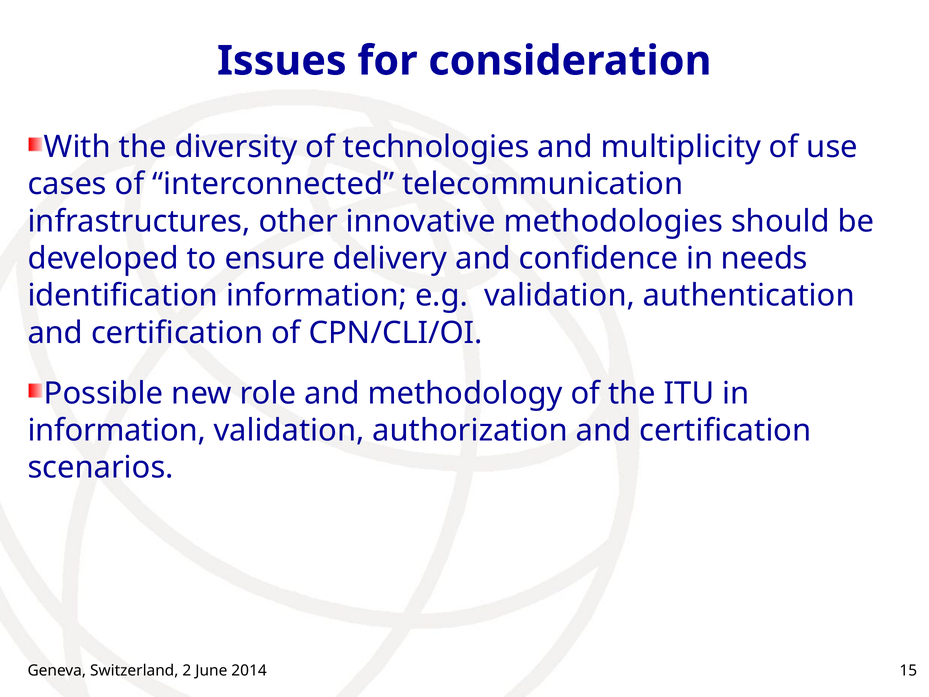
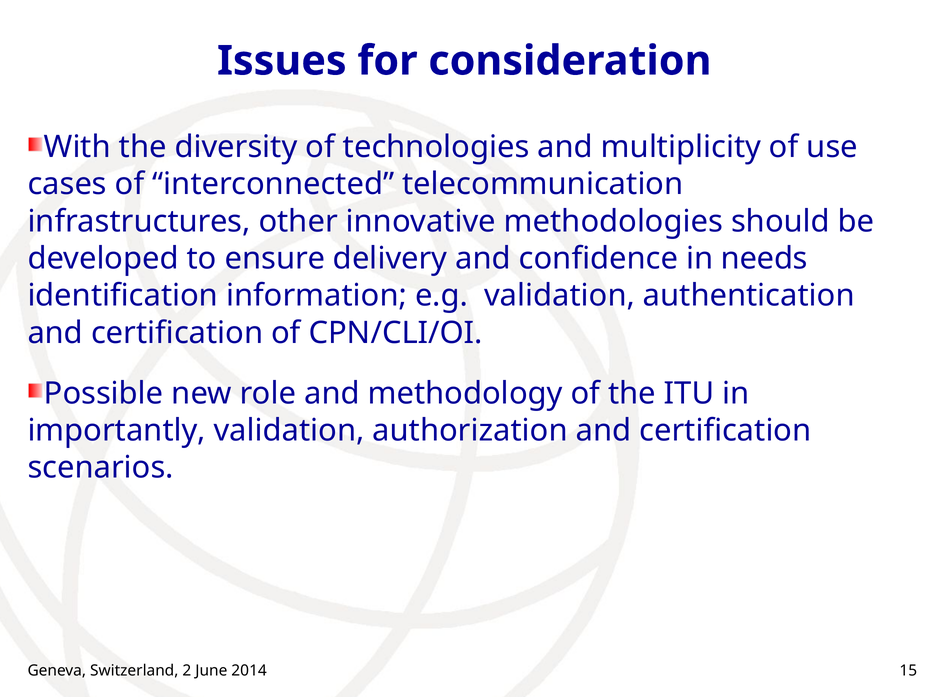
information: information -> importantly (117, 430)
